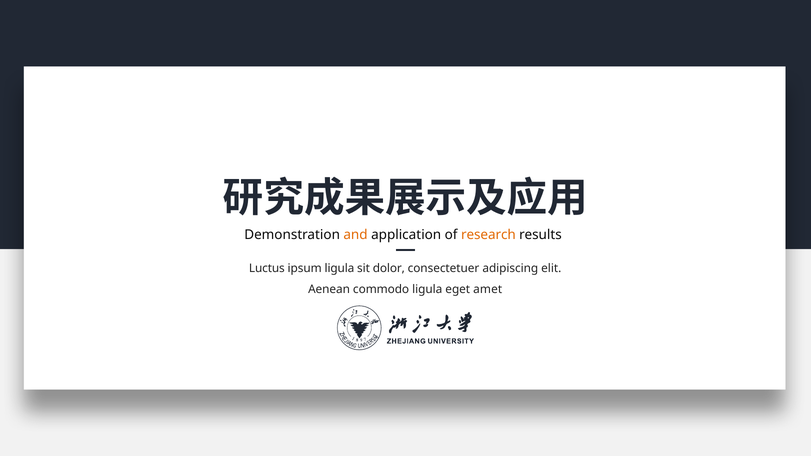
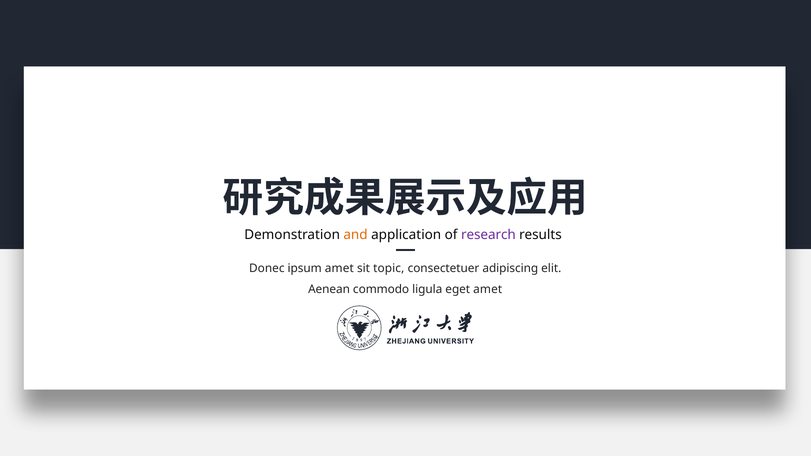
research colour: orange -> purple (488, 235)
Luctus: Luctus -> Donec (267, 268)
ipsum ligula: ligula -> amet (339, 268)
dolor: dolor -> topic (389, 268)
